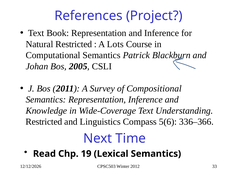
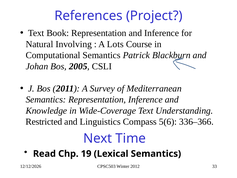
Natural Restricted: Restricted -> Involving (74, 44)
Compositional: Compositional -> Mediterranean (154, 88)
